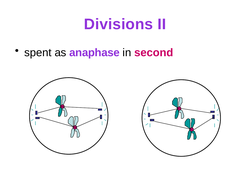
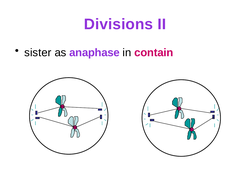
spent: spent -> sister (38, 52)
second: second -> contain (154, 52)
